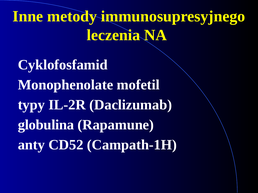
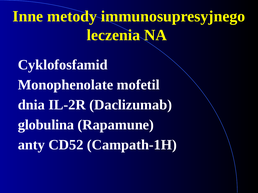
typy: typy -> dnia (31, 105)
